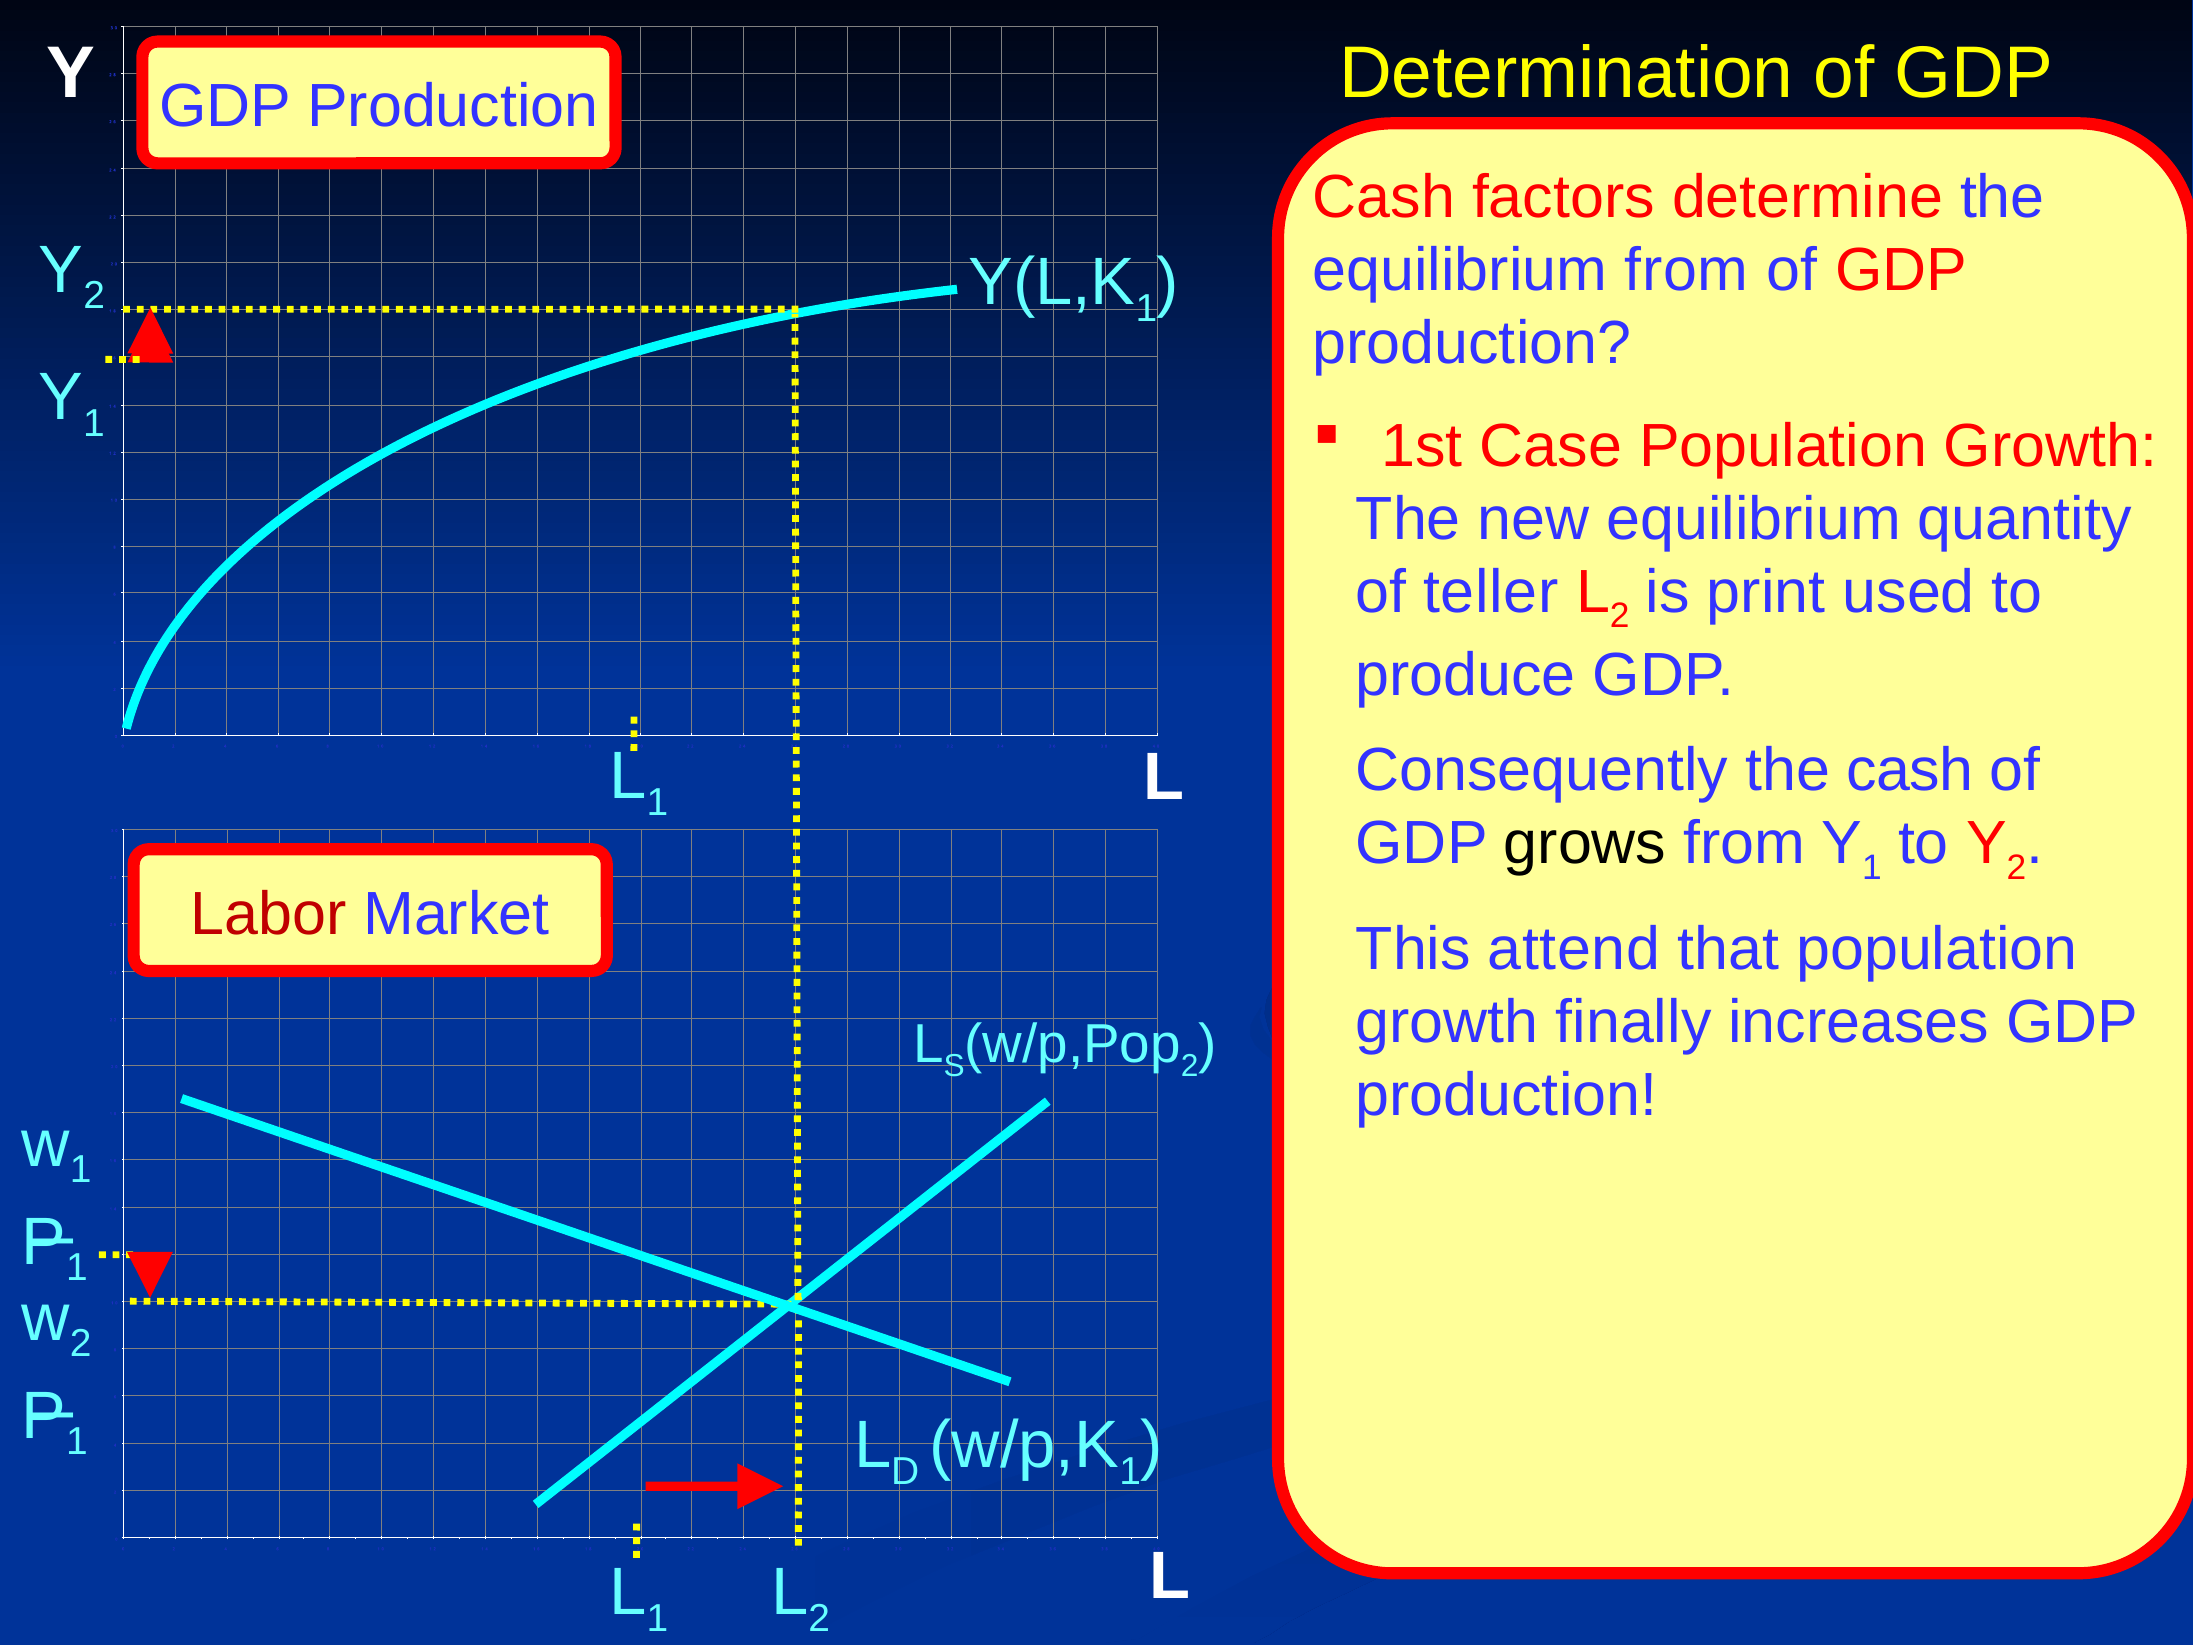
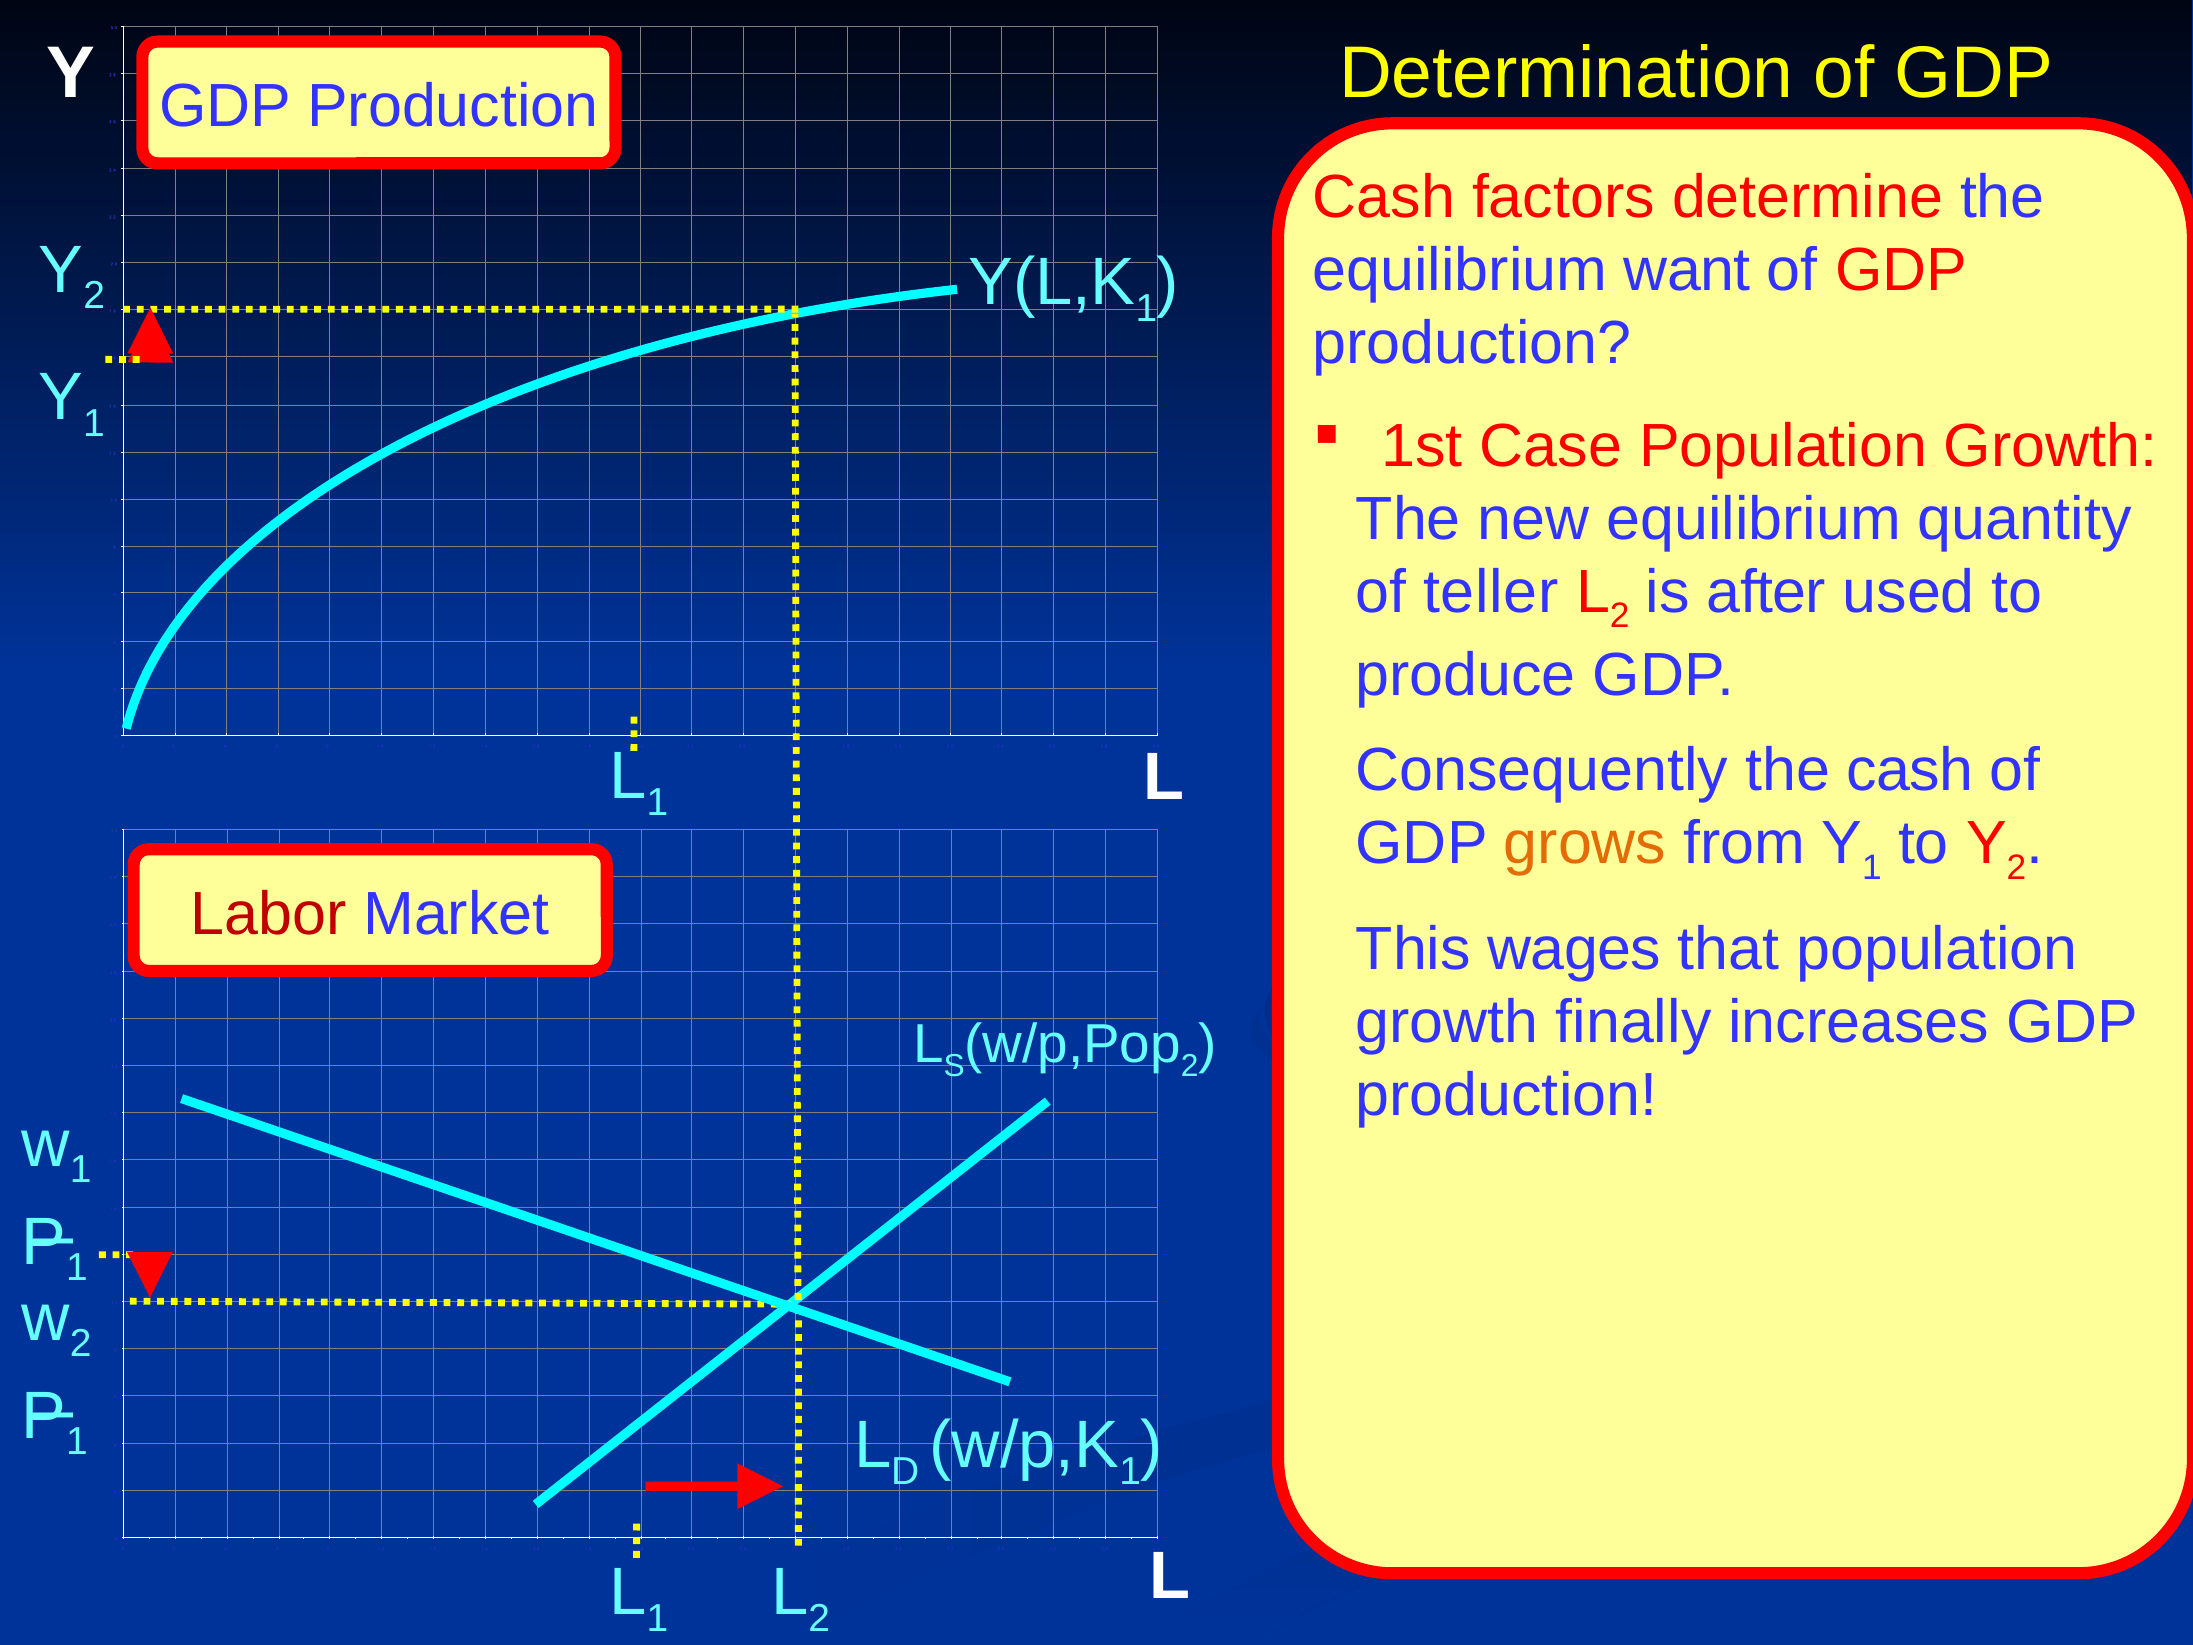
equilibrium from: from -> want (1687, 271)
print: print -> after (1767, 592)
grows colour: black -> orange (1585, 844)
attend: attend -> wages (1574, 949)
